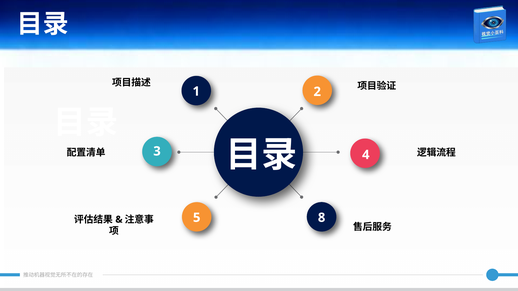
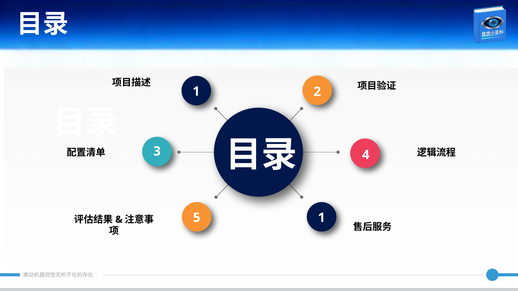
5 8: 8 -> 1 (322, 218)
